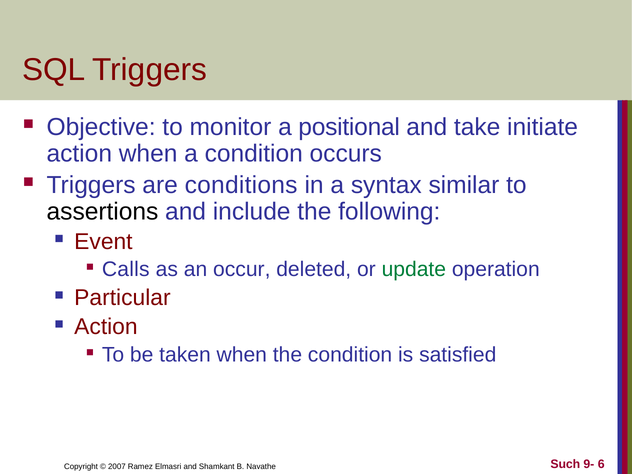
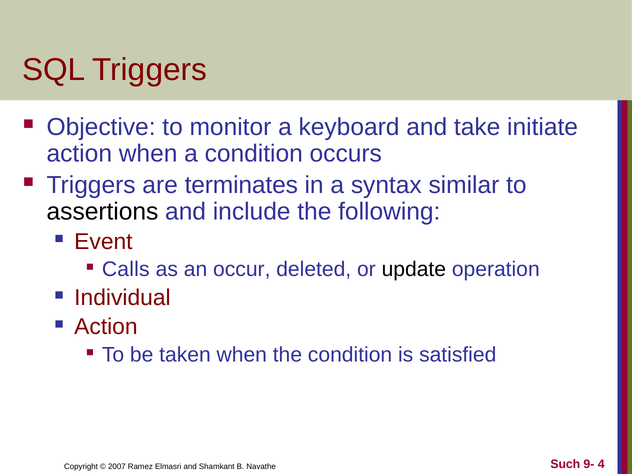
positional: positional -> keyboard (349, 127)
conditions: conditions -> terminates (241, 185)
update colour: green -> black (414, 270)
Particular: Particular -> Individual (122, 298)
6: 6 -> 4 (601, 464)
